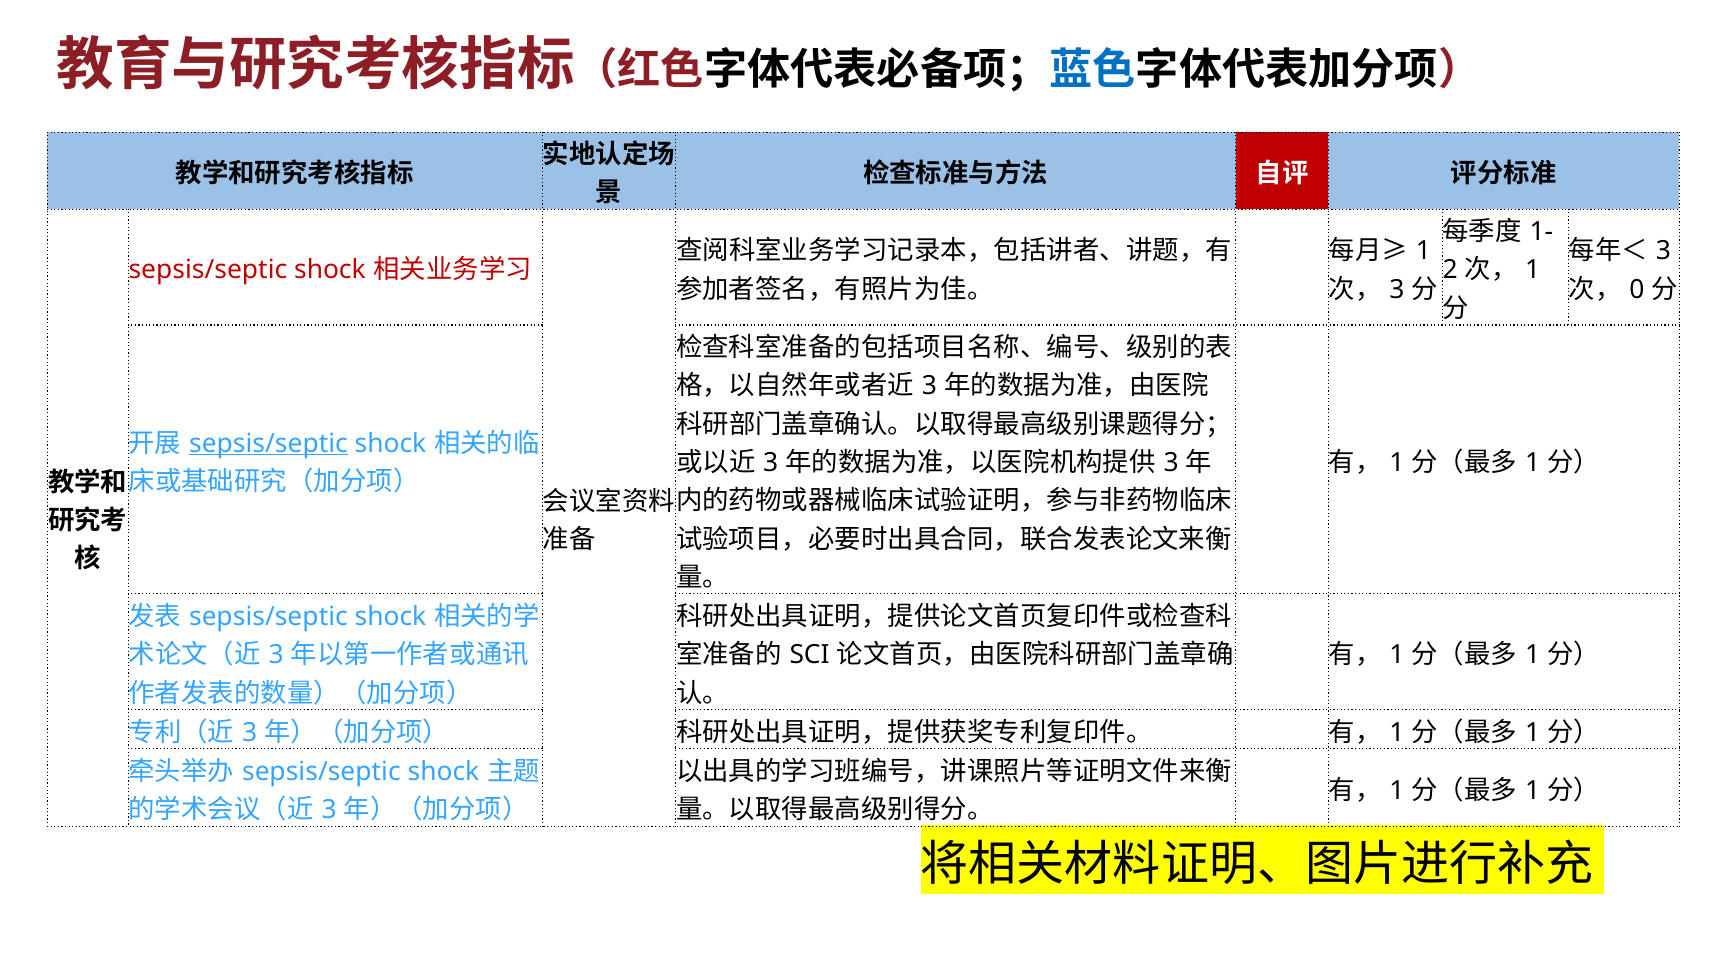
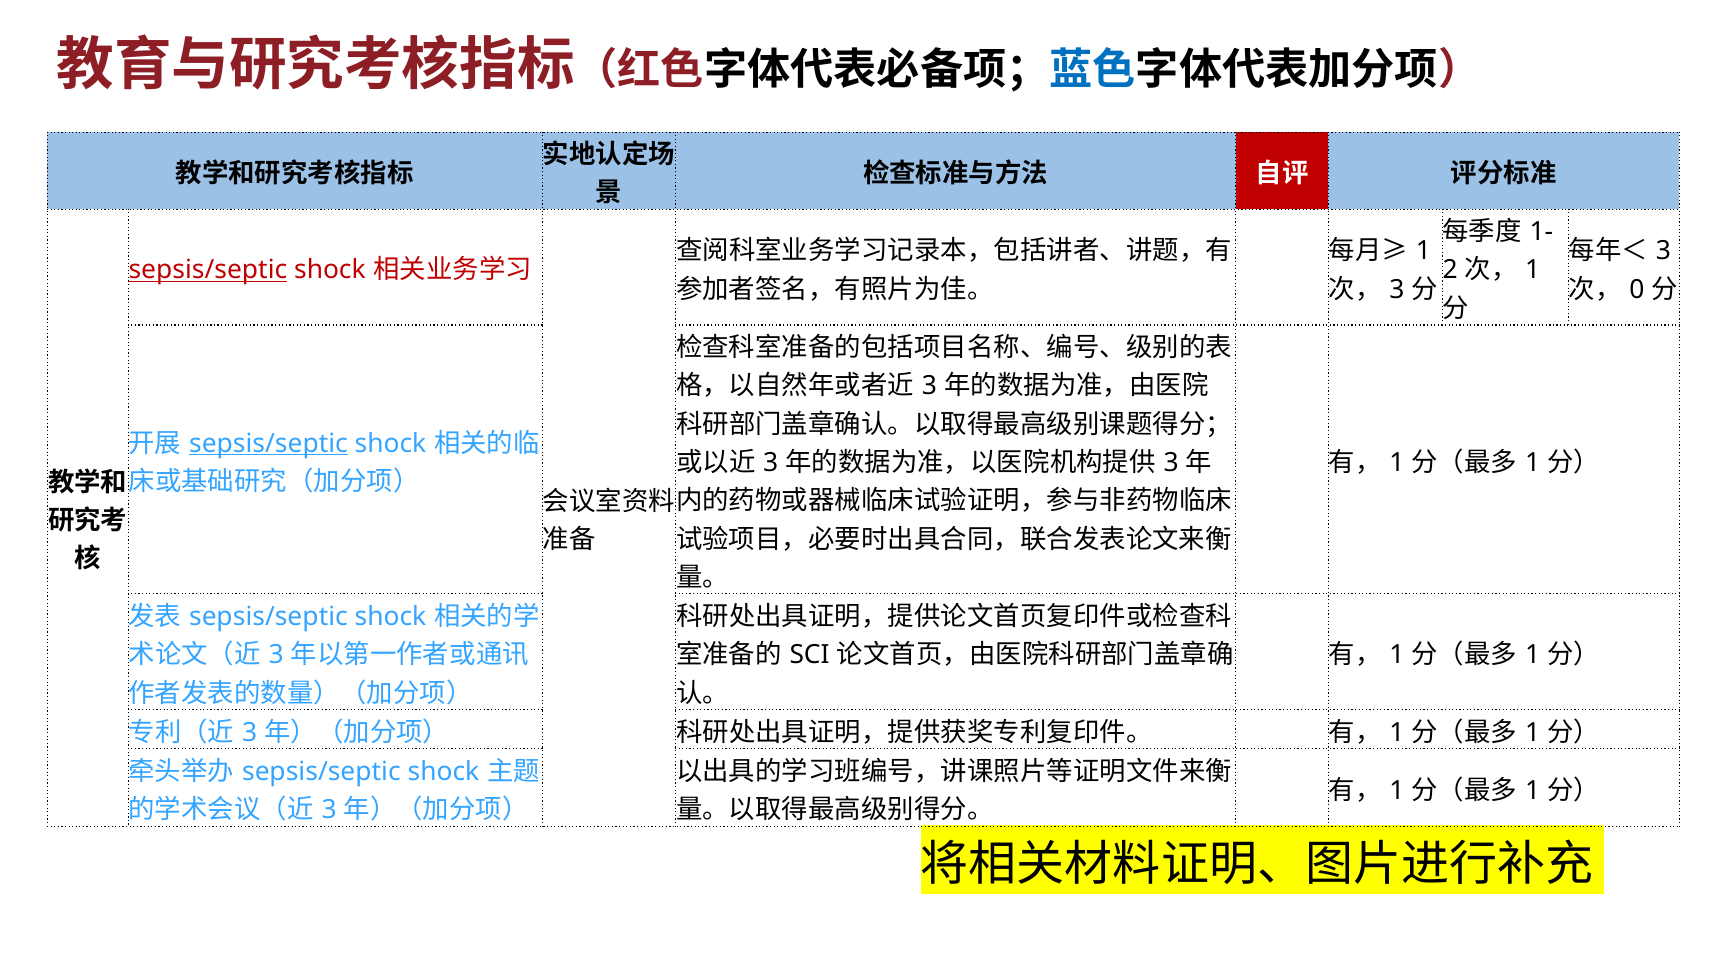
sepsis/septic underline: none -> present (208, 270)
